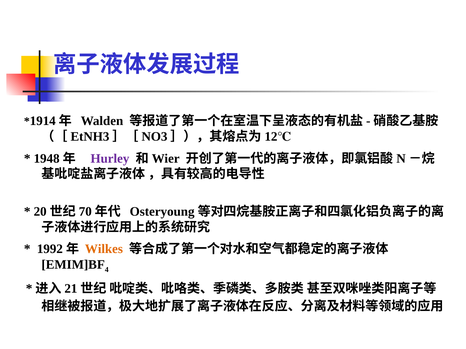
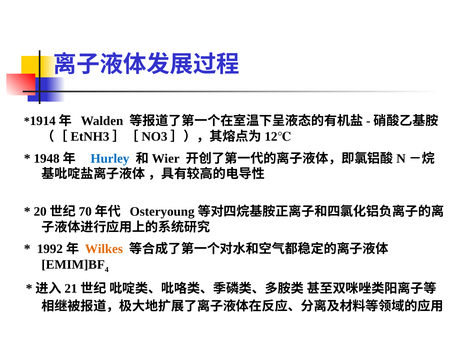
Hurley colour: purple -> blue (110, 159)
